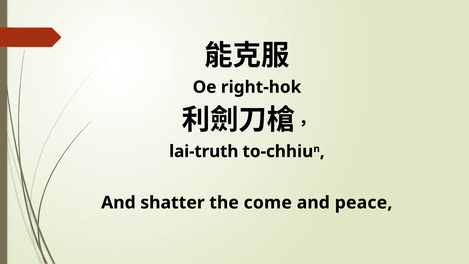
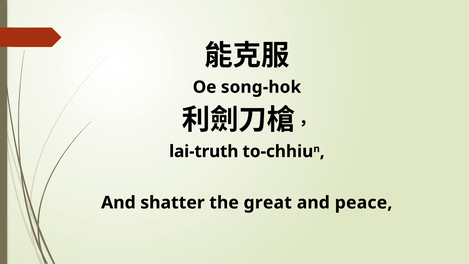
right-hok: right-hok -> song-hok (261, 87)
come: come -> great (268, 203)
